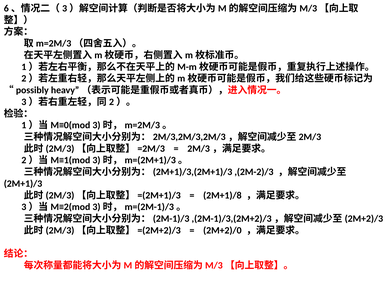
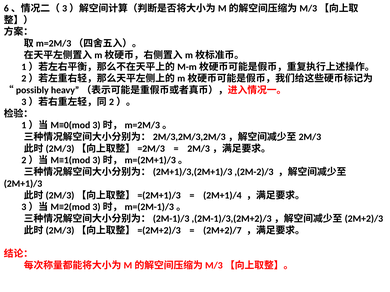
2M+1)/8: 2M+1)/8 -> 2M+1)/4 (222, 196)
2M+2)/0: 2M+2)/0 -> 2M+2)/7 (222, 231)
